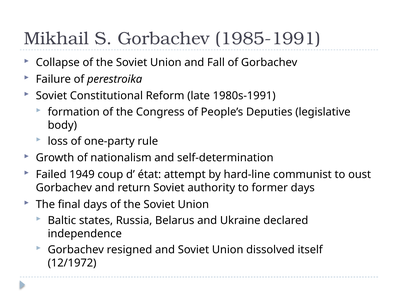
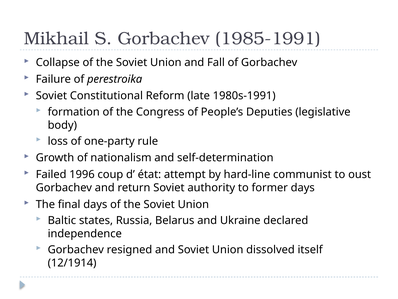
1949: 1949 -> 1996 (82, 174)
12/1972: 12/1972 -> 12/1914 (72, 263)
